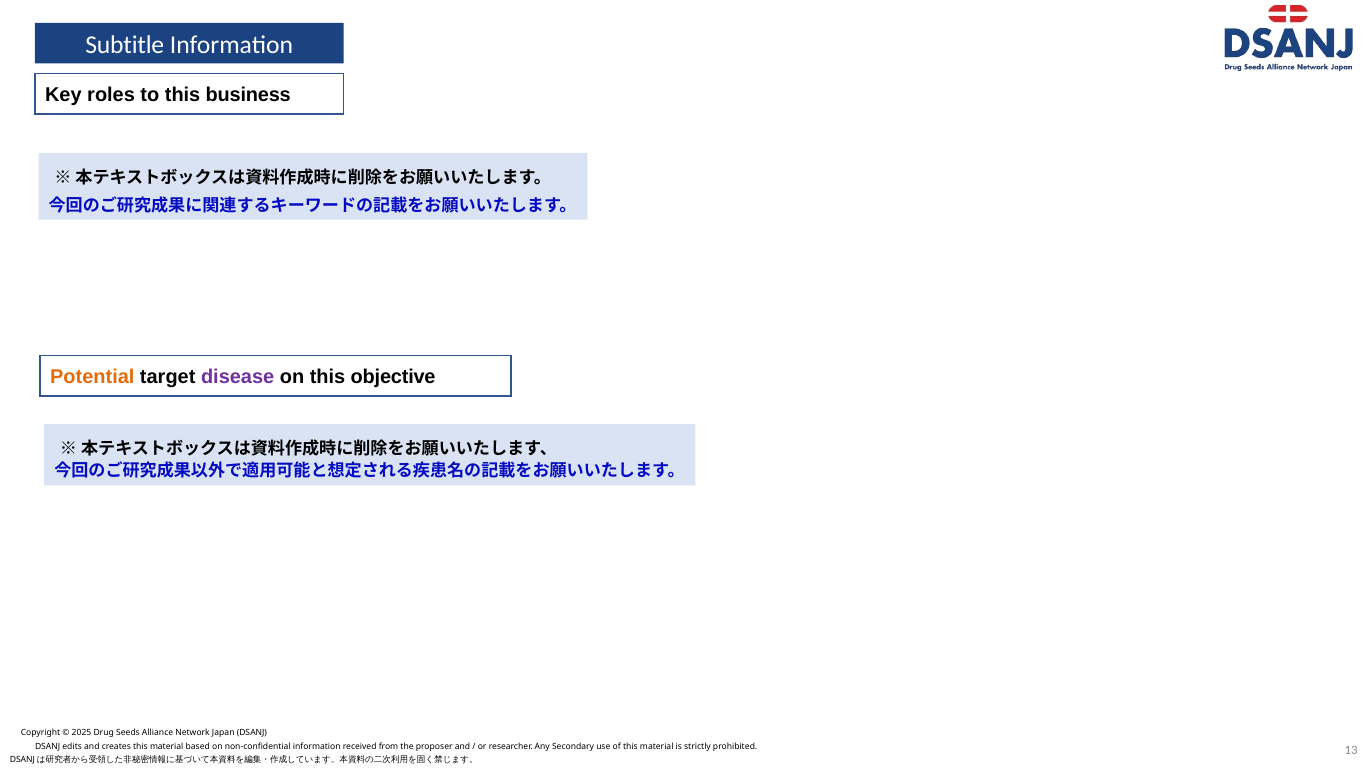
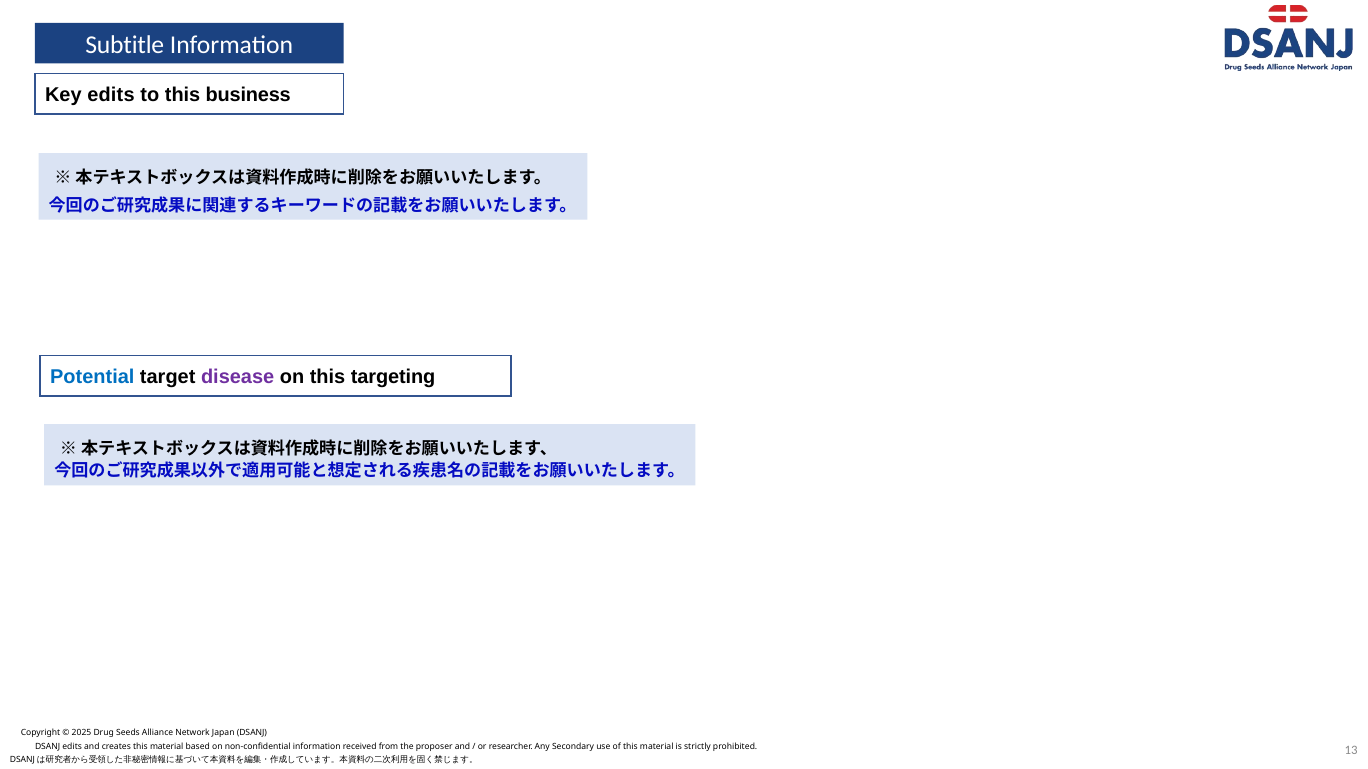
Key roles: roles -> edits (111, 95)
Potential colour: orange -> blue (92, 377)
objective: objective -> targeting (393, 377)
